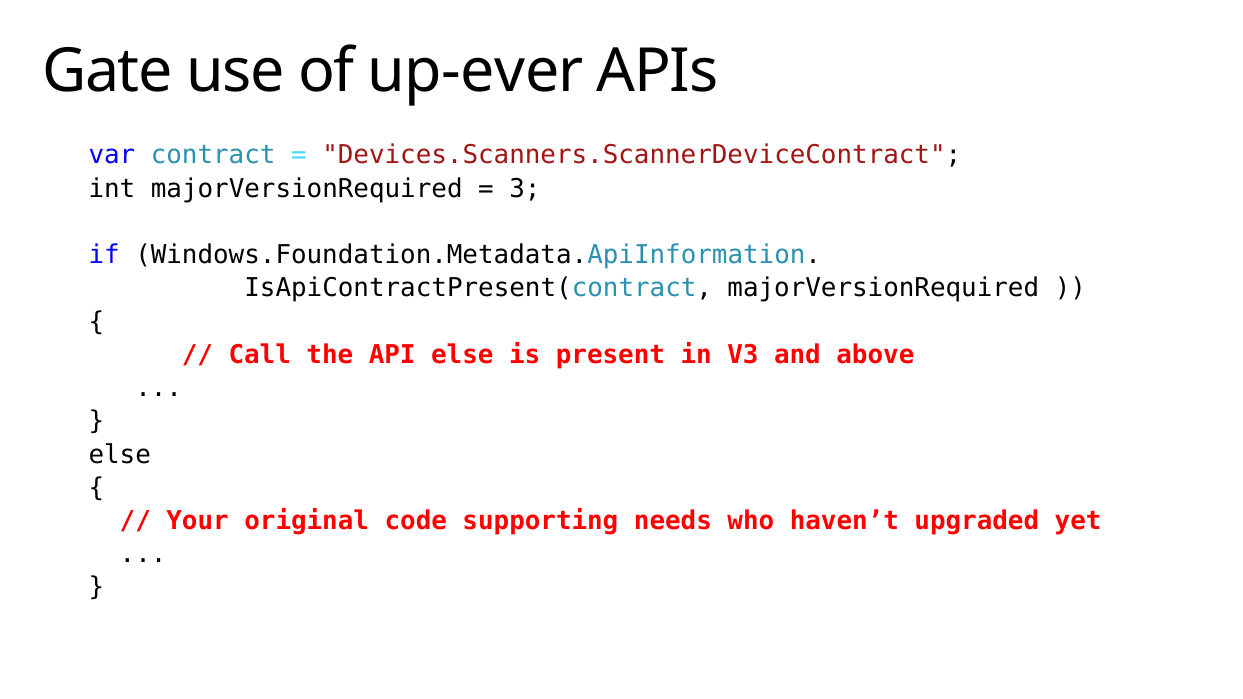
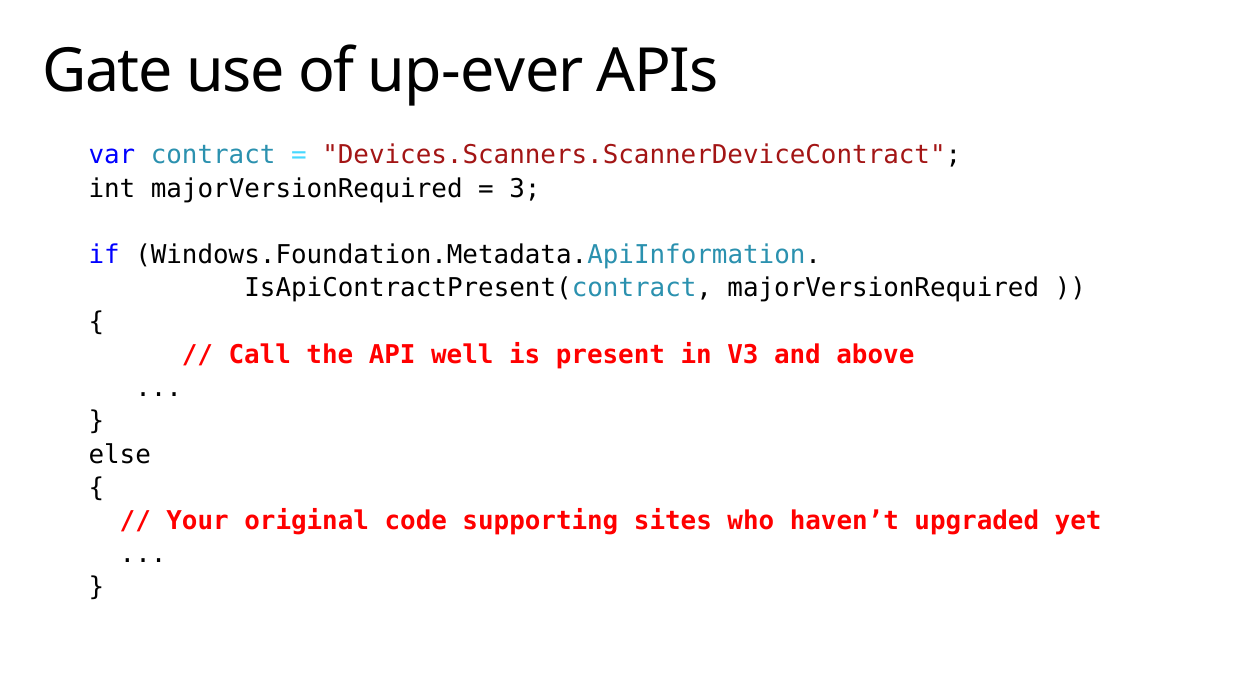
API else: else -> well (462, 355)
needs: needs -> sites (673, 521)
